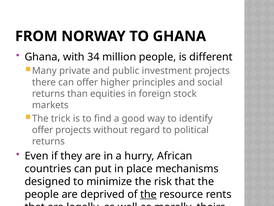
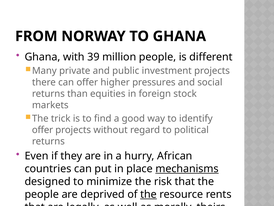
34: 34 -> 39 (93, 57)
principles: principles -> pressures (154, 82)
mechanisms underline: none -> present (187, 168)
